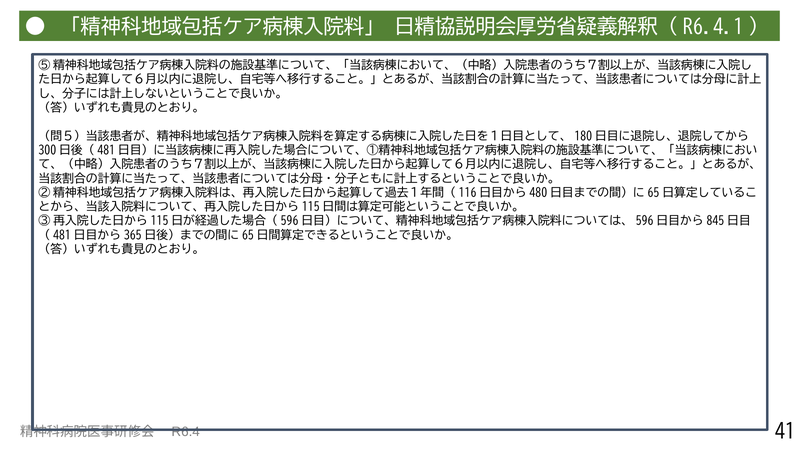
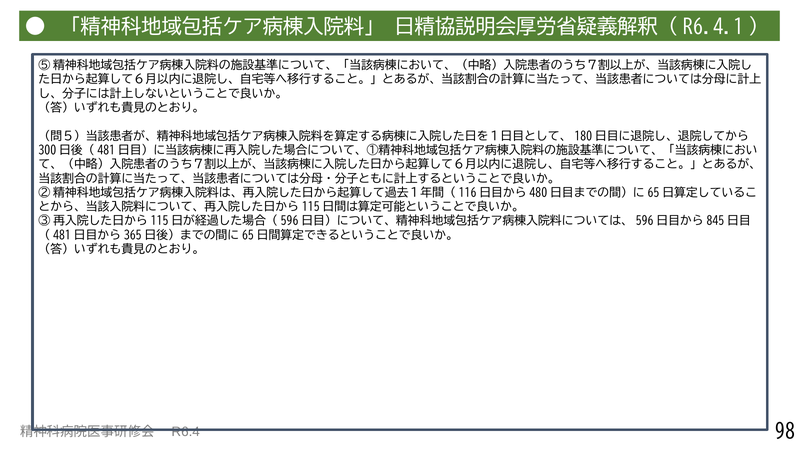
41: 41 -> 98 (785, 432)
